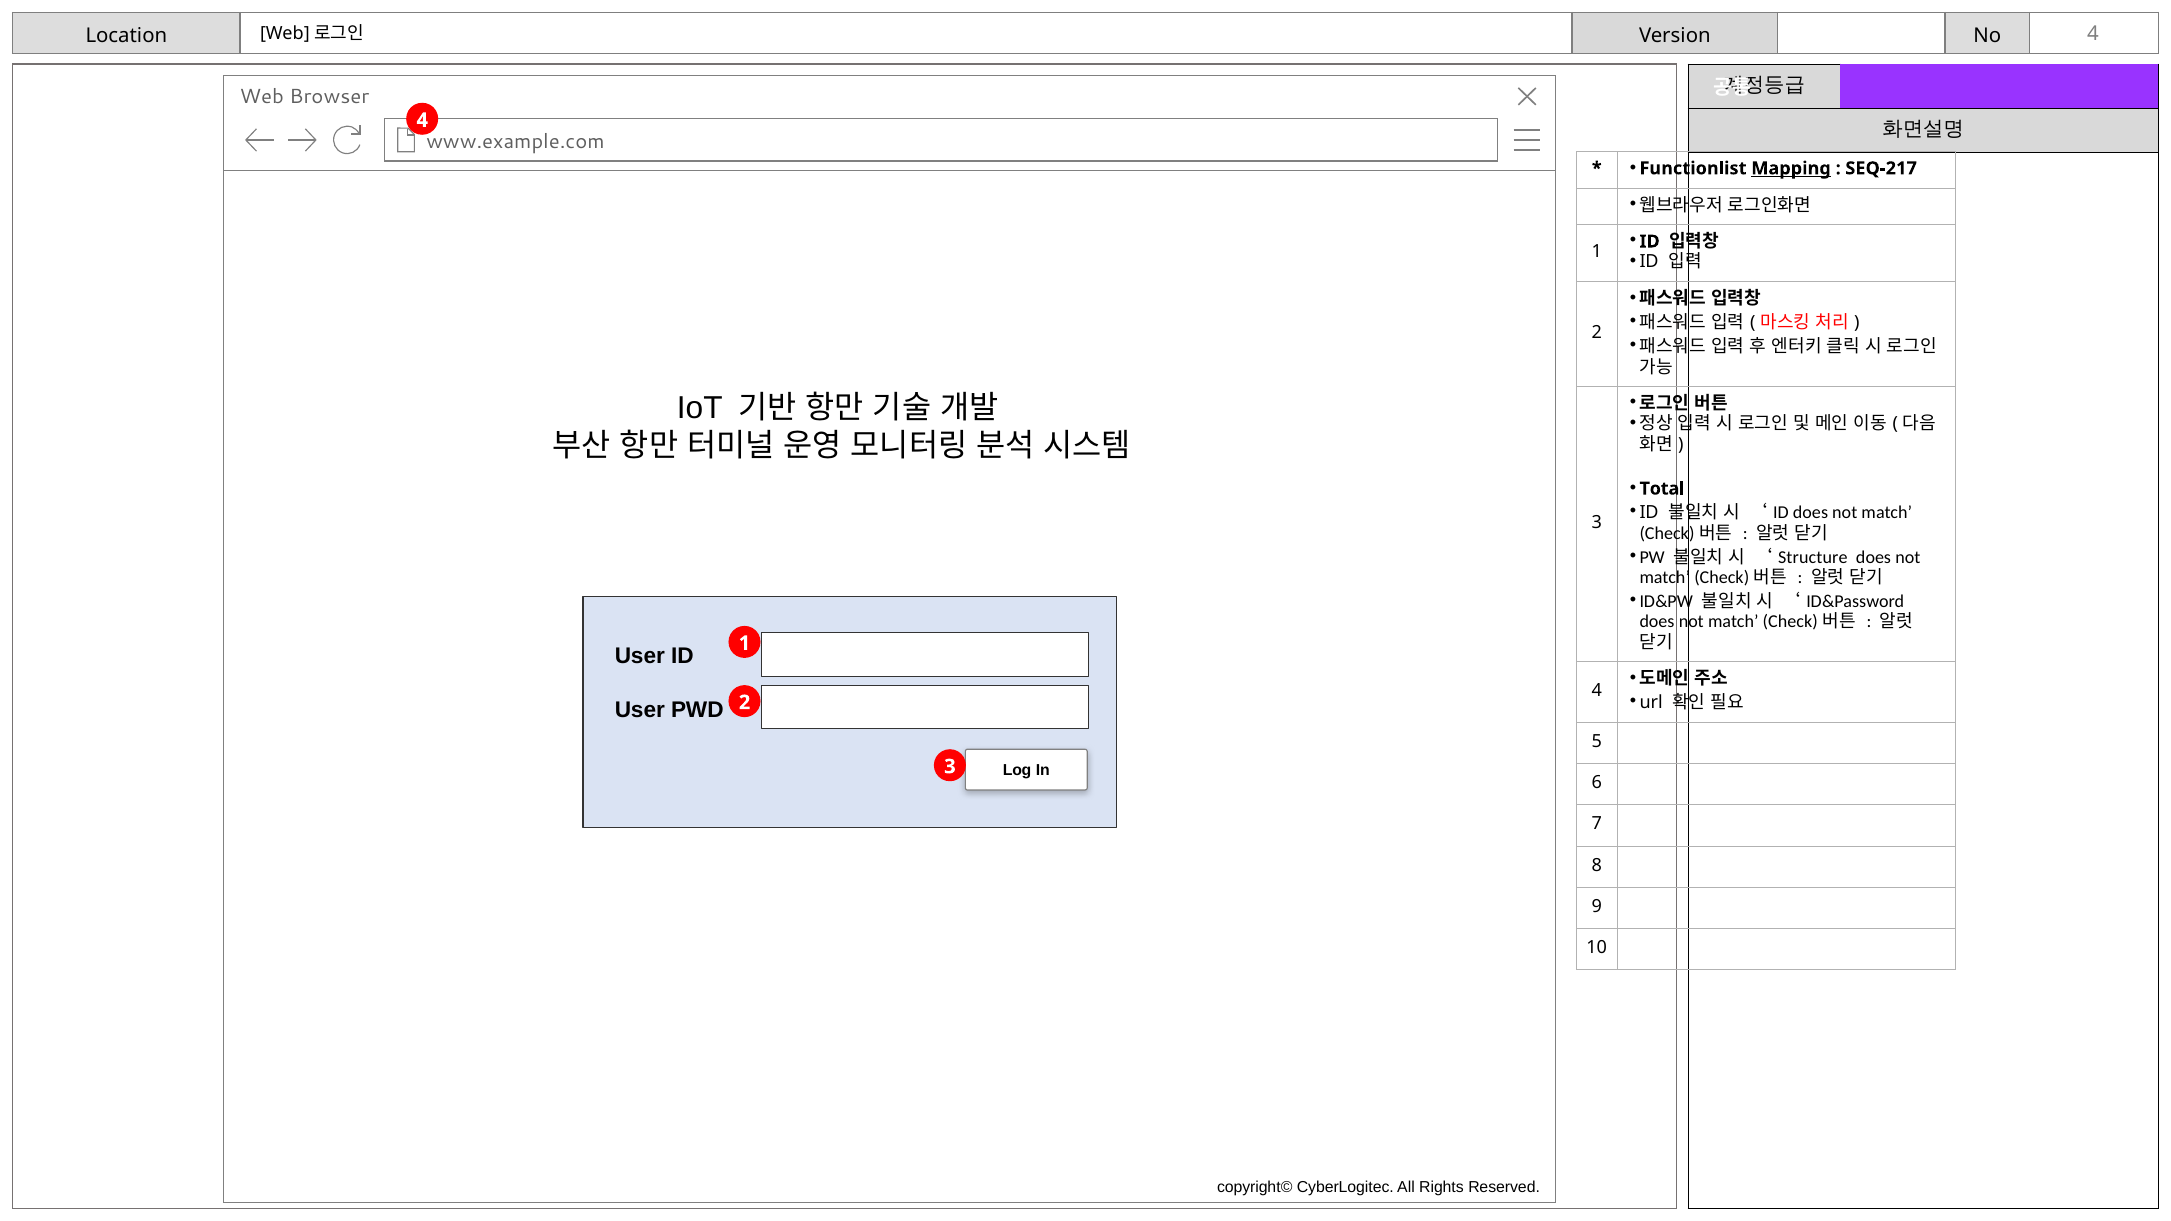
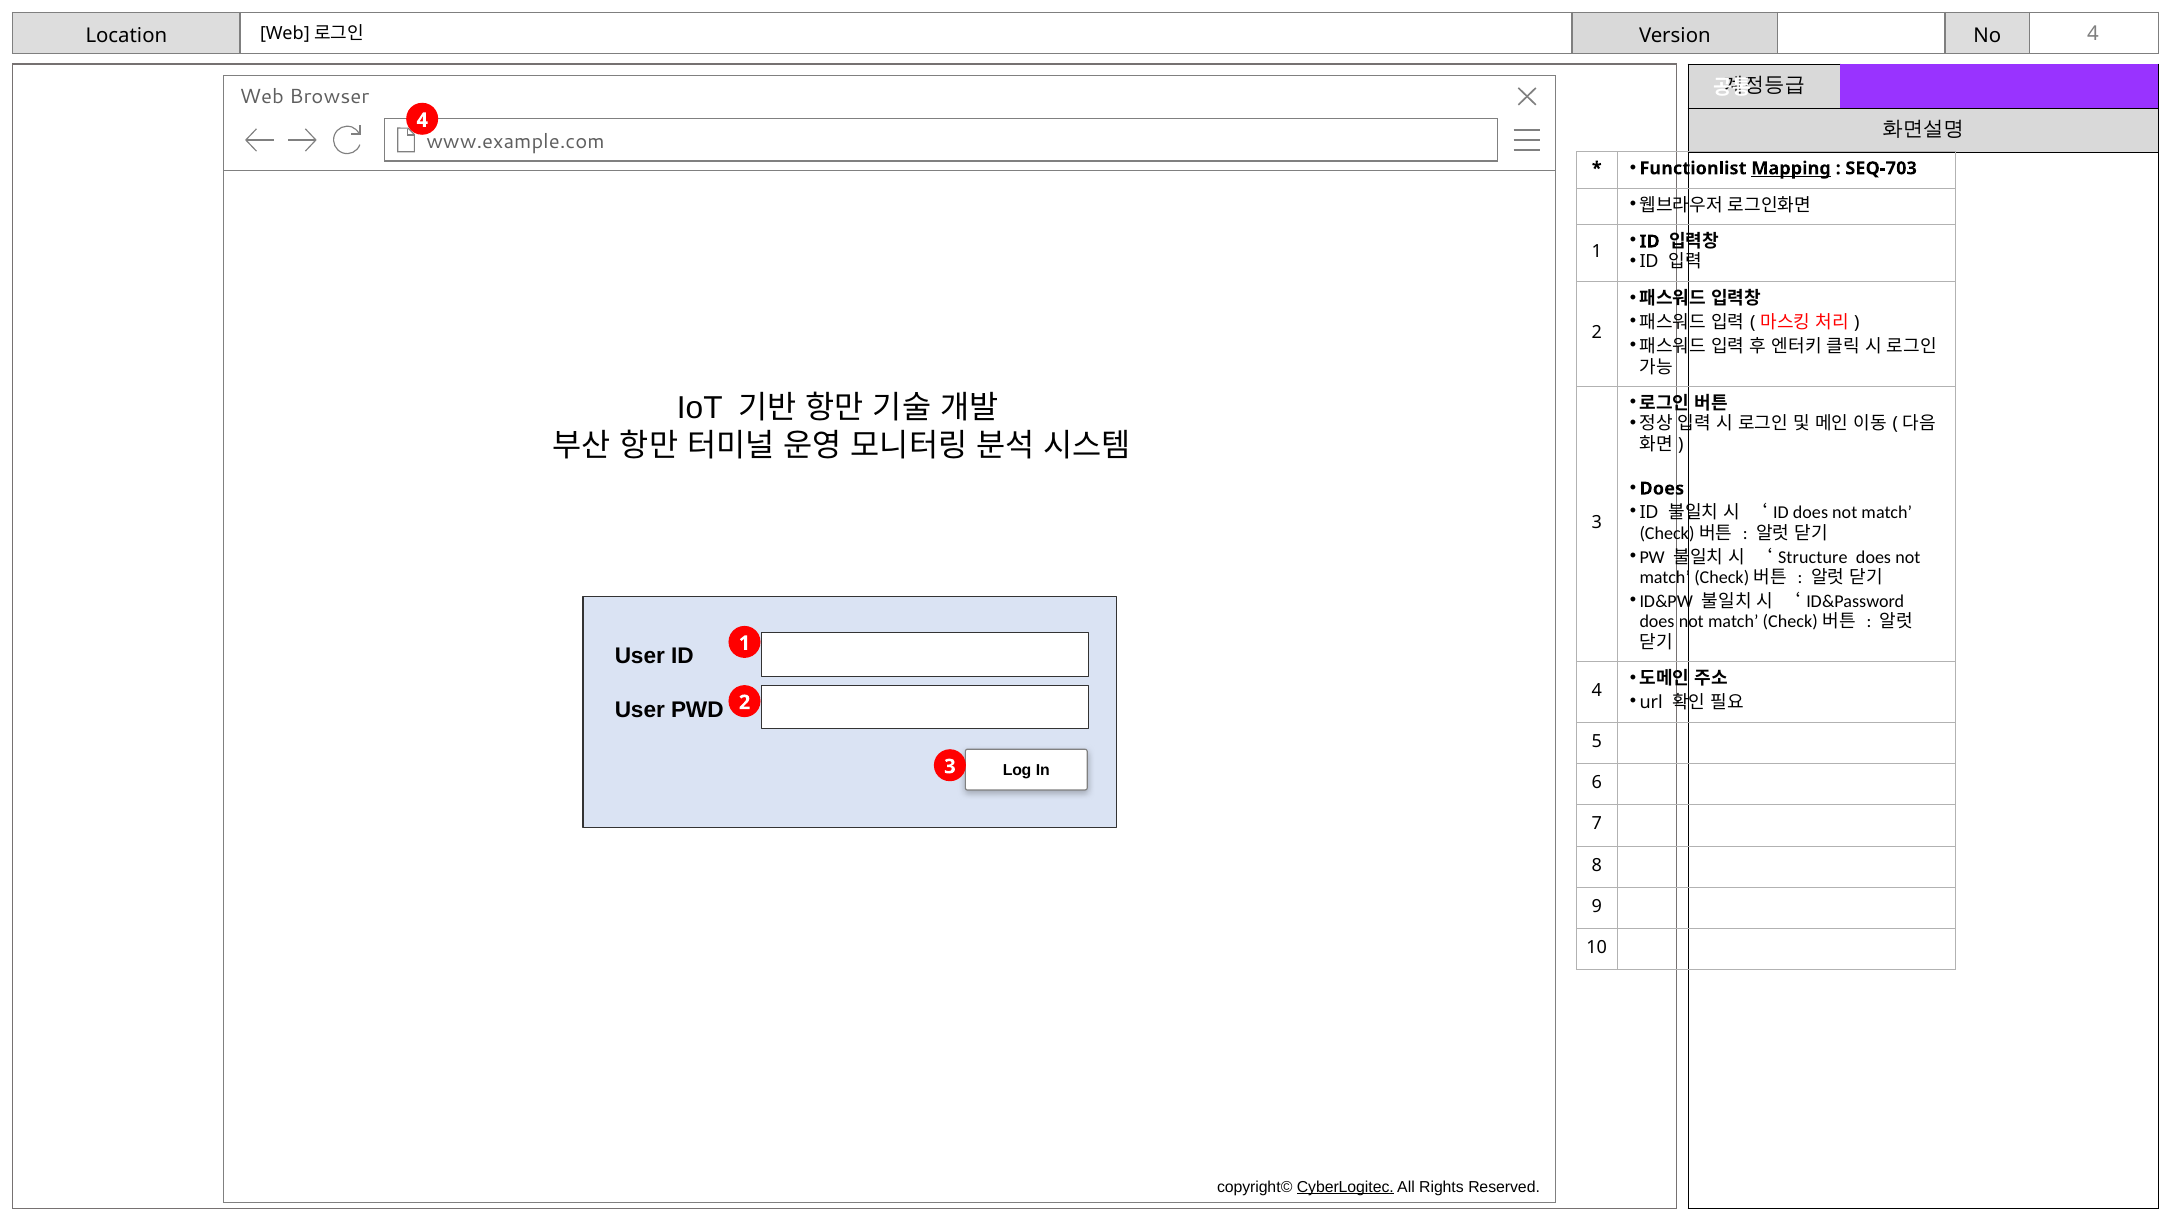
SEQ-217: SEQ-217 -> SEQ-703 (1881, 168)
Total: Total -> Does (1662, 489)
CyberLogitec underline: none -> present (1345, 1187)
